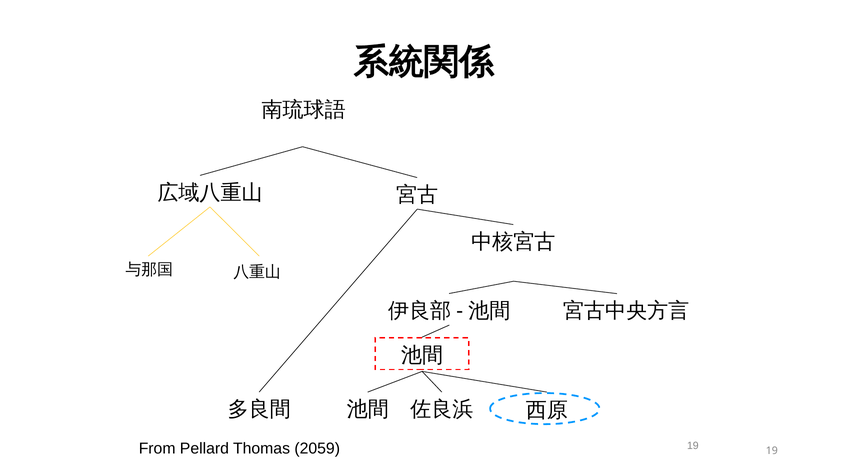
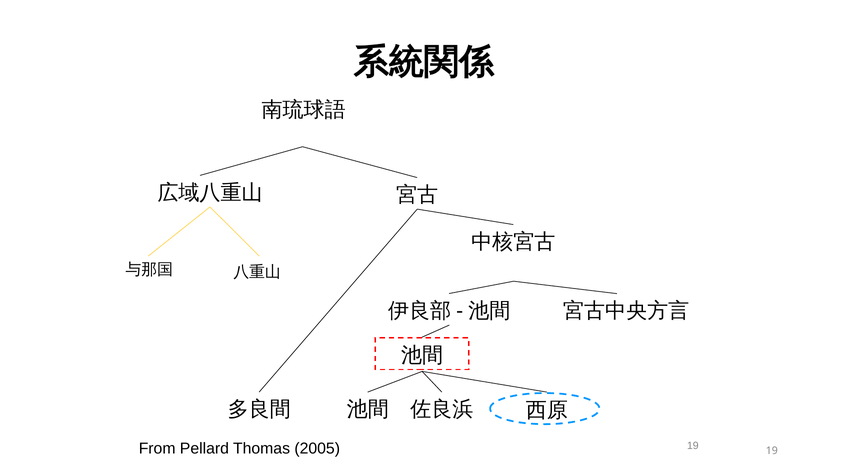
2059: 2059 -> 2005 (317, 449)
